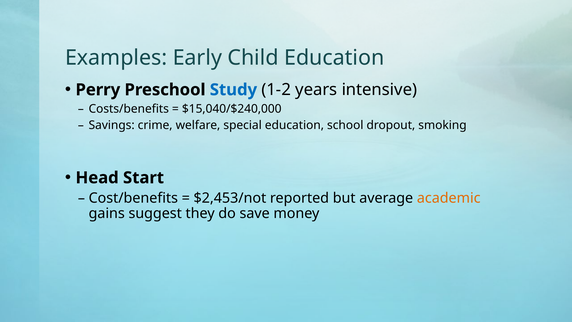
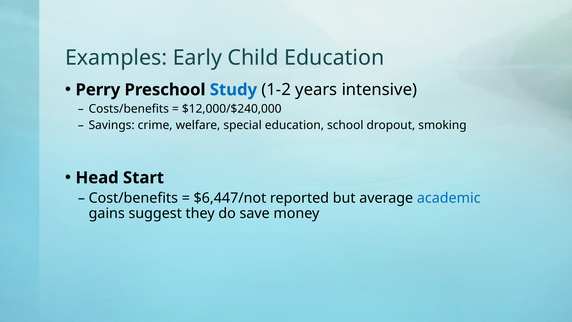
$15,040/$240,000: $15,040/$240,000 -> $12,000/$240,000 (232, 109)
$2,453/not: $2,453/not -> $6,447/not (230, 198)
academic colour: orange -> blue (449, 198)
